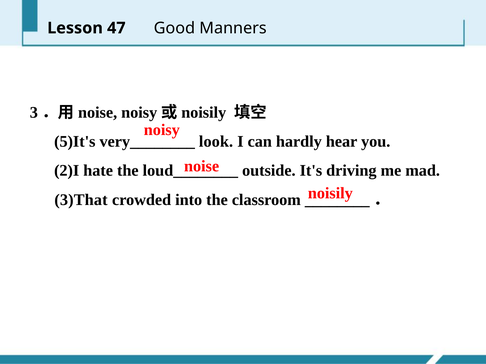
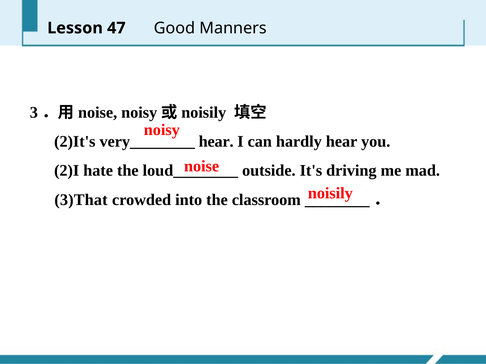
5)It's: 5)It's -> 2)It's (75, 142)
very________ look: look -> hear (216, 142)
